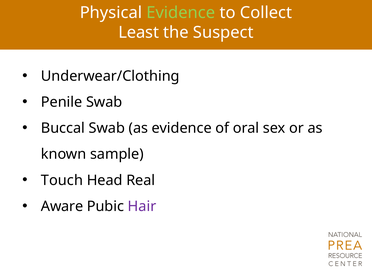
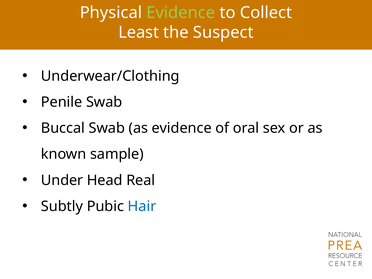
Touch: Touch -> Under (62, 180)
Aware: Aware -> Subtly (62, 206)
Hair colour: purple -> blue (142, 206)
